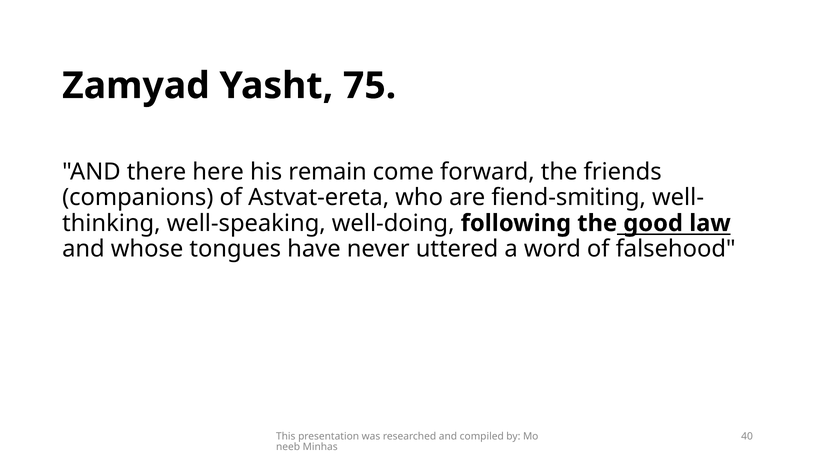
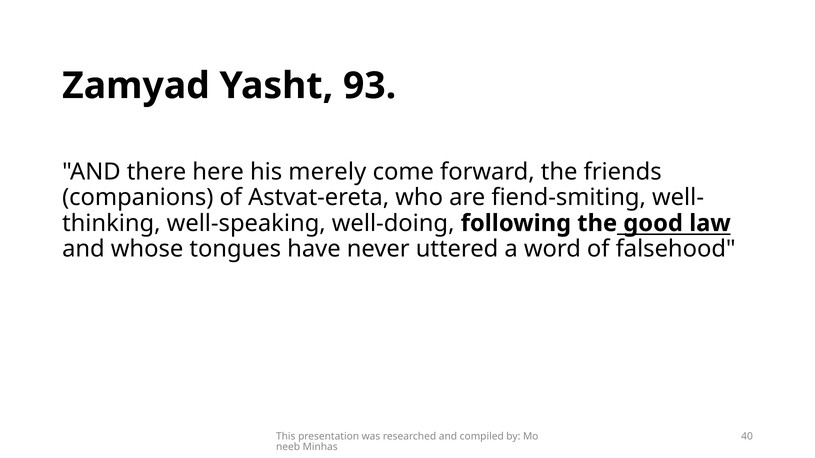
75: 75 -> 93 (370, 86)
remain: remain -> merely (327, 172)
